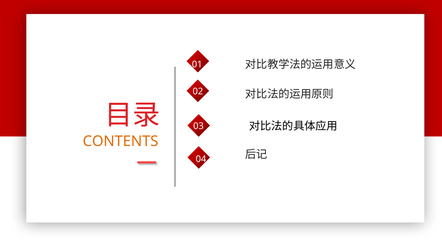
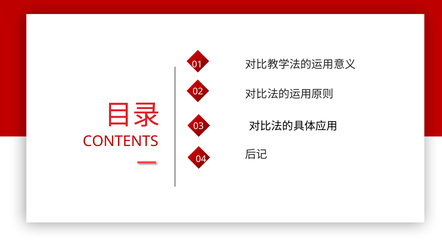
CONTENTS colour: orange -> red (121, 141)
